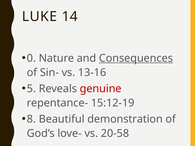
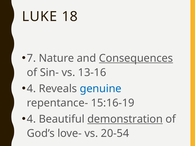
14: 14 -> 18 (70, 17)
0: 0 -> 7 (31, 58)
5: 5 -> 4 (31, 89)
genuine colour: red -> blue (101, 89)
15:12-19: 15:12-19 -> 15:16-19 (113, 103)
8: 8 -> 4 (31, 119)
demonstration underline: none -> present (125, 119)
20-58: 20-58 -> 20-54 (115, 134)
